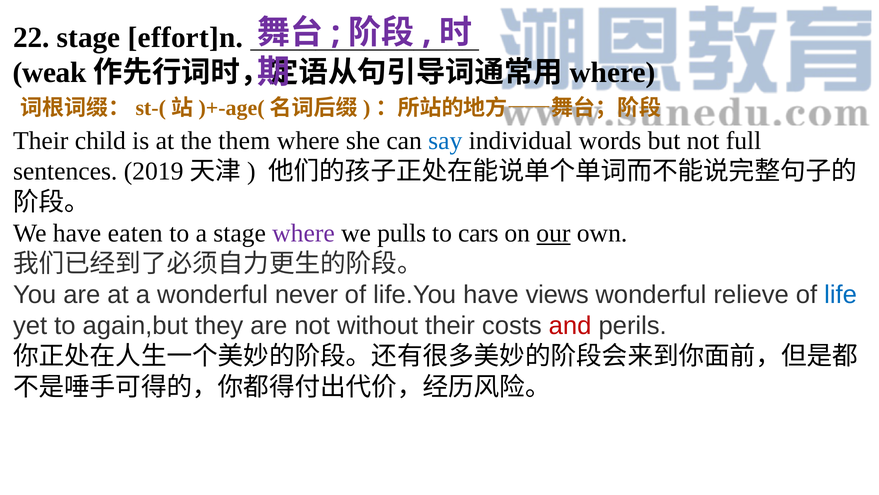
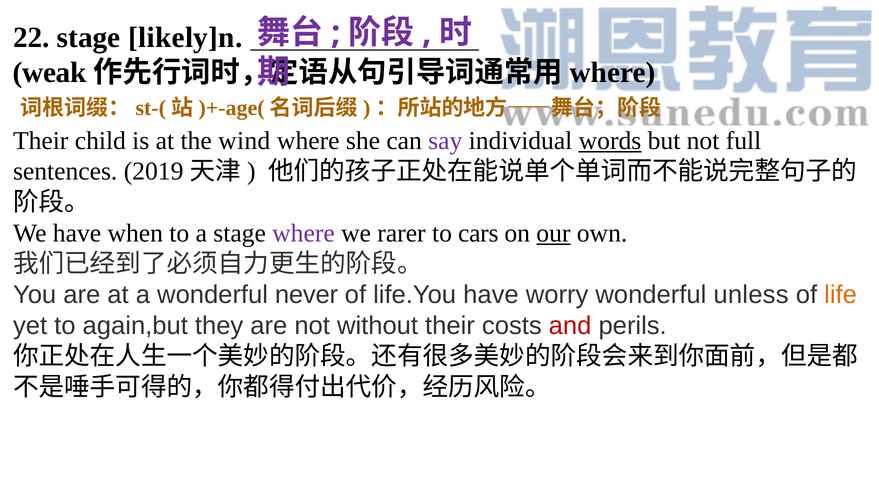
effort]n: effort]n -> likely]n (185, 37)
them: them -> wind (244, 141)
say colour: blue -> purple (445, 141)
words underline: none -> present (610, 141)
eaten: eaten -> when (135, 233)
pulls: pulls -> rarer (401, 233)
views: views -> worry (557, 294)
relieve: relieve -> unless (751, 294)
life colour: blue -> orange (841, 294)
